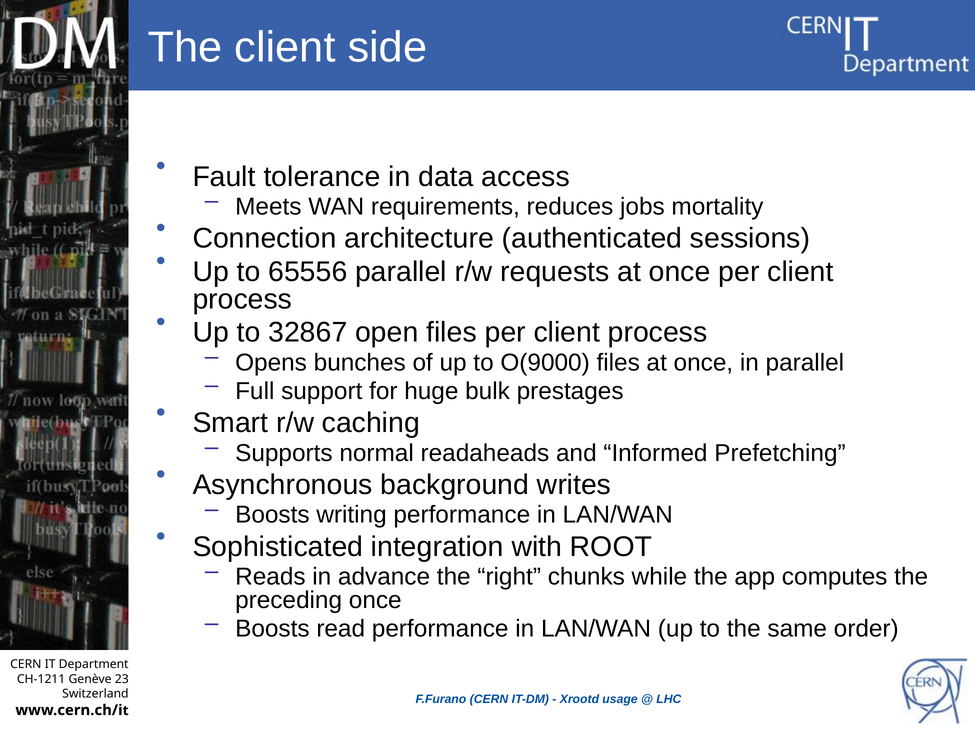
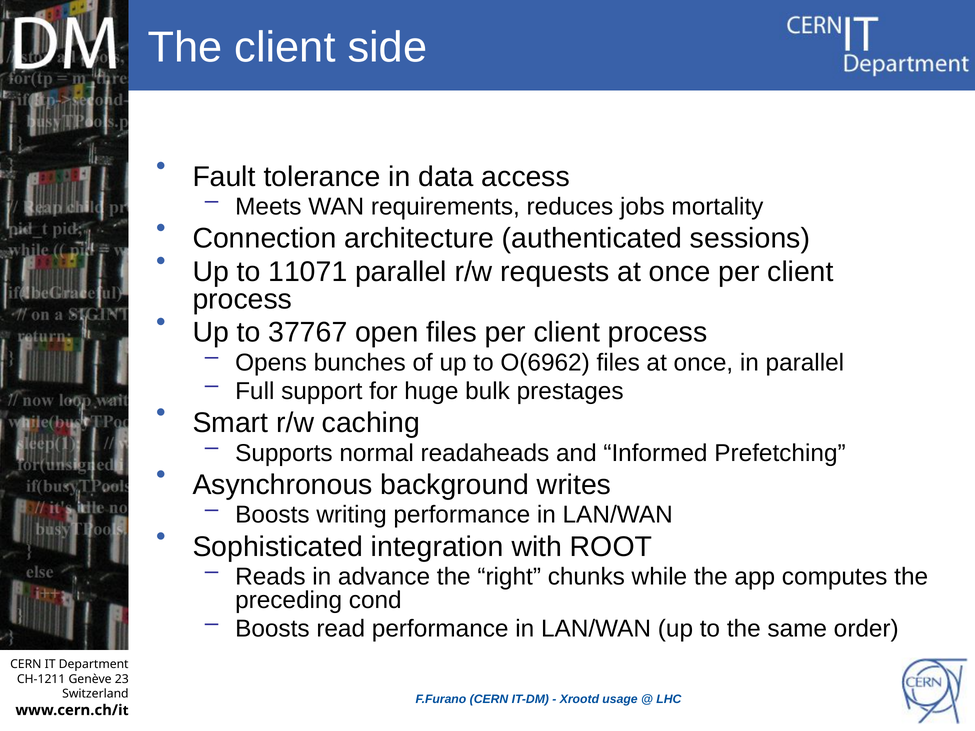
65556: 65556 -> 11071 (308, 272)
32867: 32867 -> 37767 (308, 333)
O(9000: O(9000 -> O(6962 (545, 363)
preceding once: once -> cond (375, 600)
